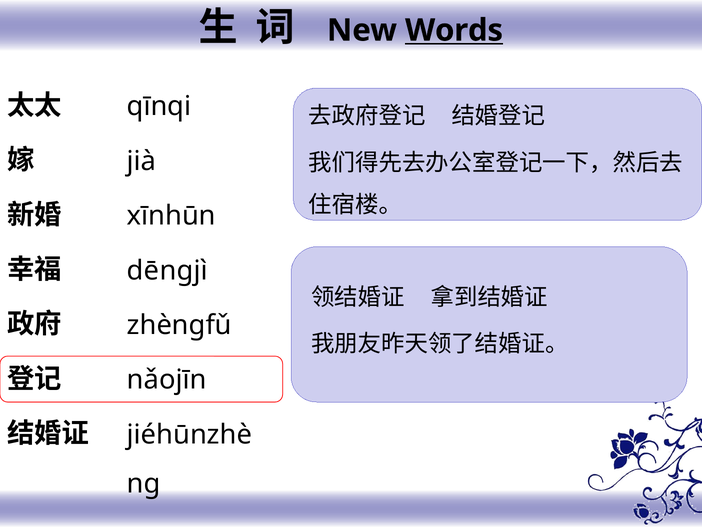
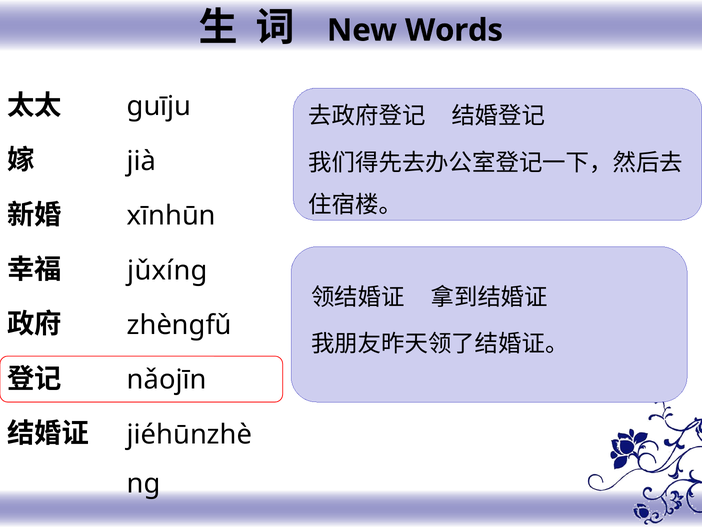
Words underline: present -> none (454, 30)
qīnqi: qīnqi -> guīju (159, 106)
dēngjì: dēngjì -> jǔxíng (167, 270)
